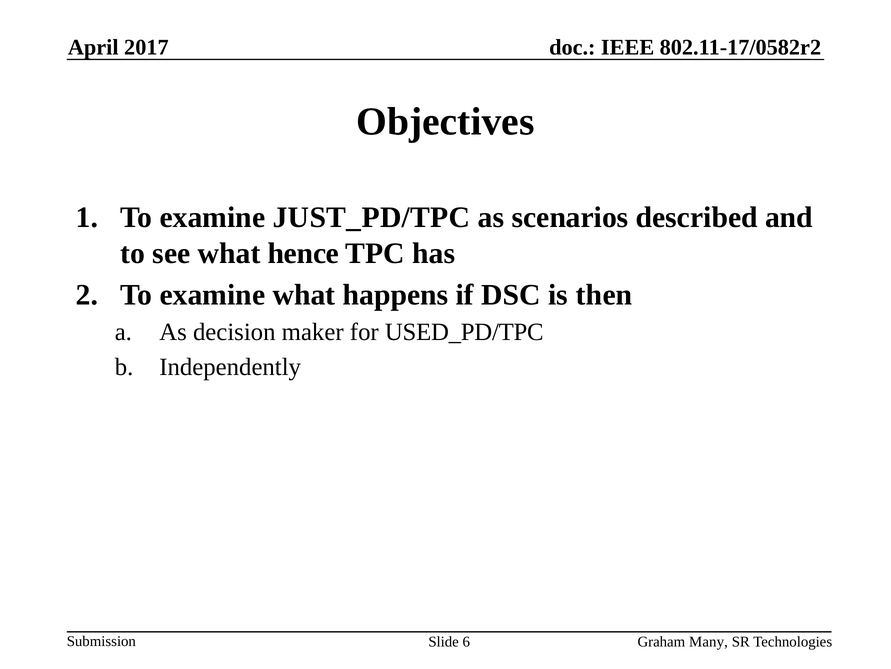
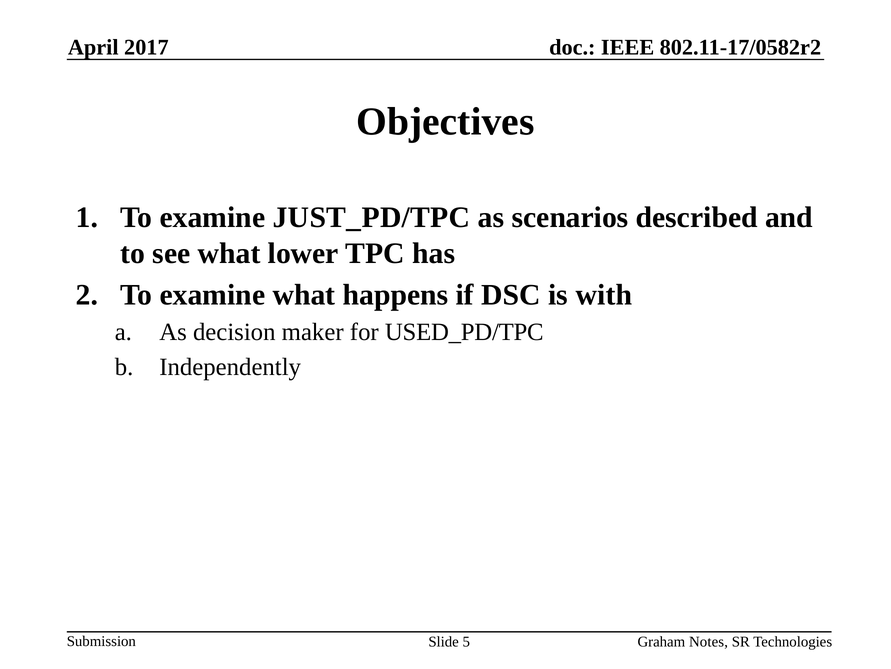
hence: hence -> lower (303, 253)
then: then -> with (604, 295)
6: 6 -> 5 (466, 641)
Many: Many -> Notes (708, 641)
